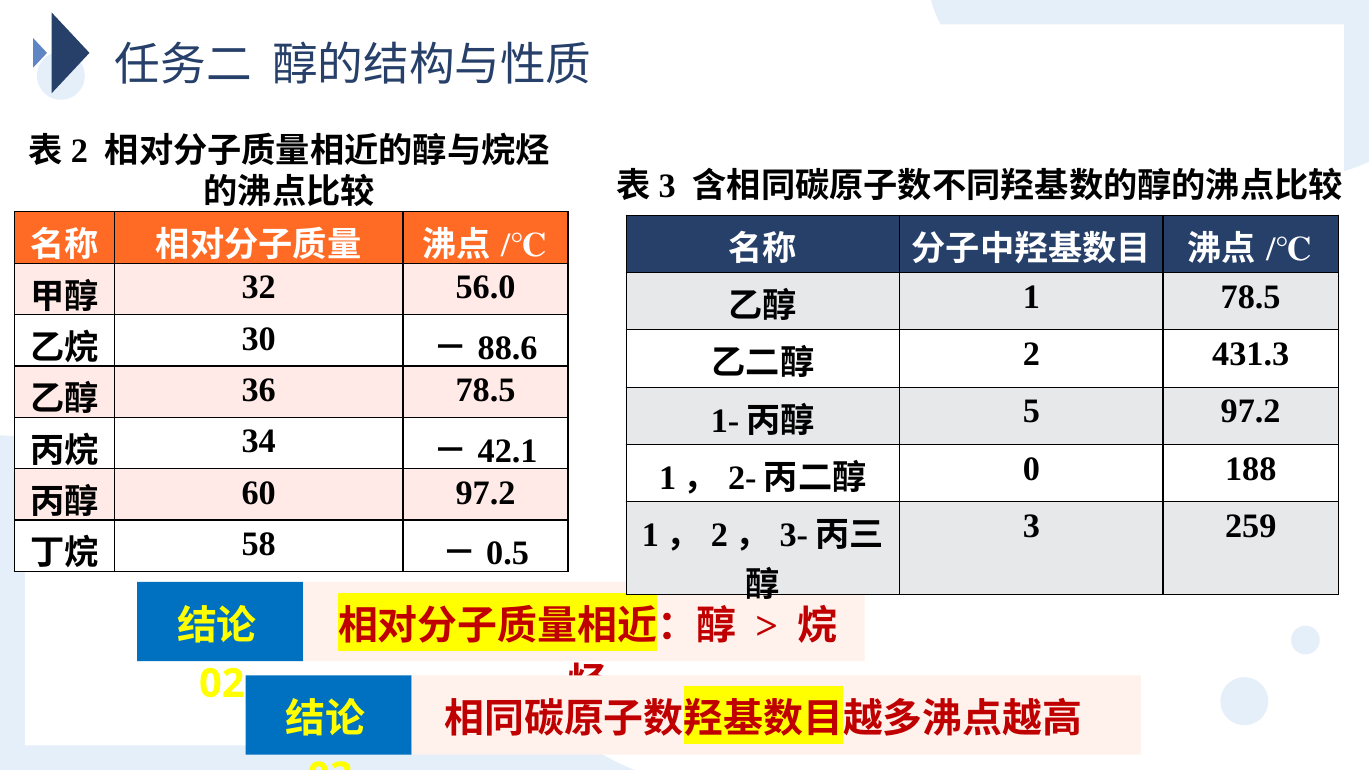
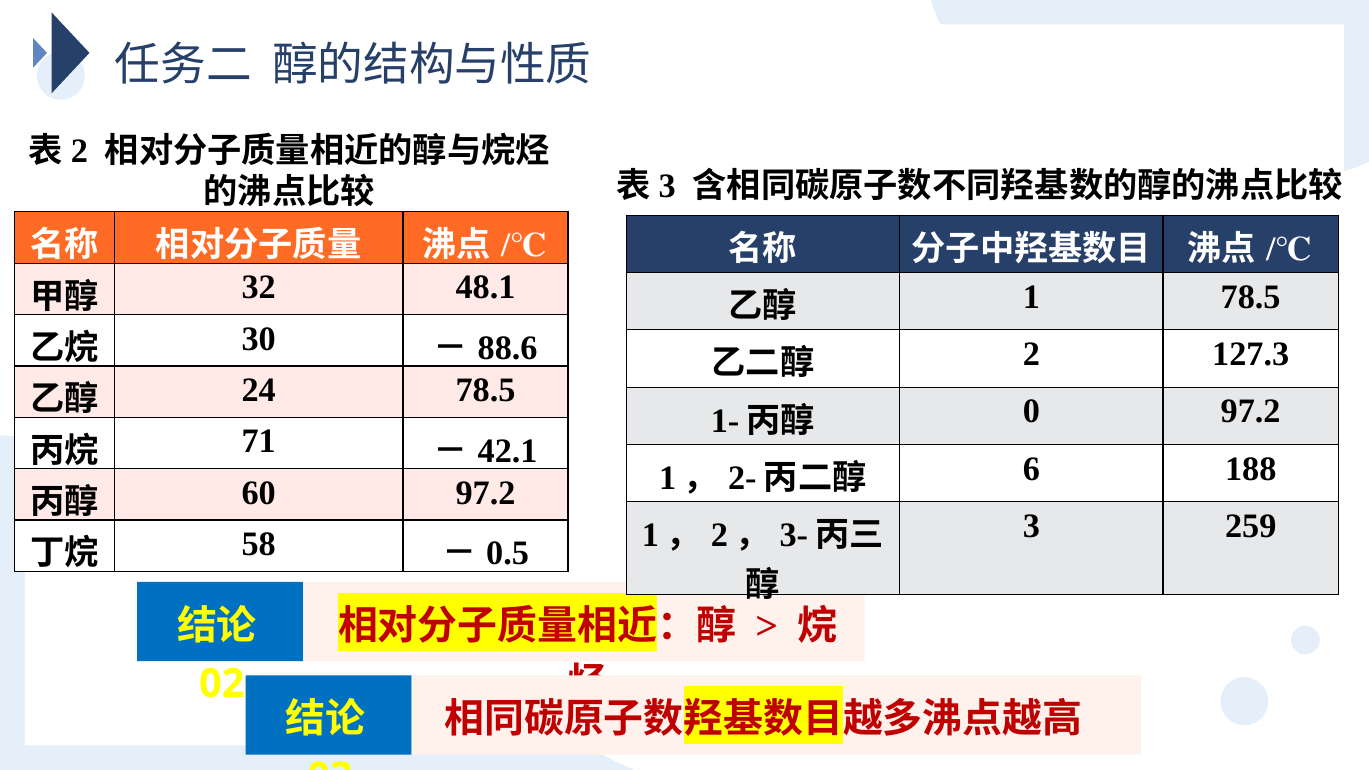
56.0: 56.0 -> 48.1 (486, 288)
431.3: 431.3 -> 127.3 (1251, 354)
36: 36 -> 24 (259, 390)
5: 5 -> 0 (1031, 412)
34: 34 -> 71 (259, 442)
0: 0 -> 6 (1031, 469)
